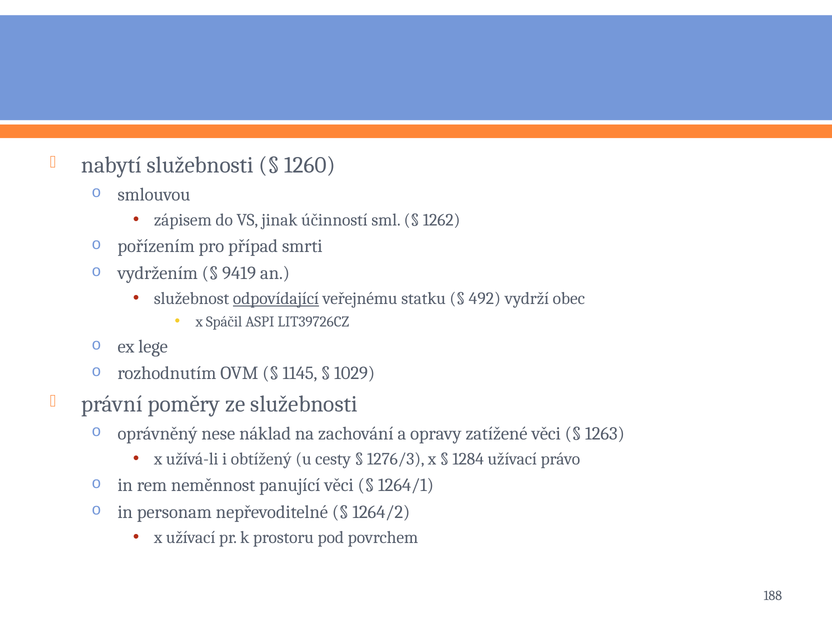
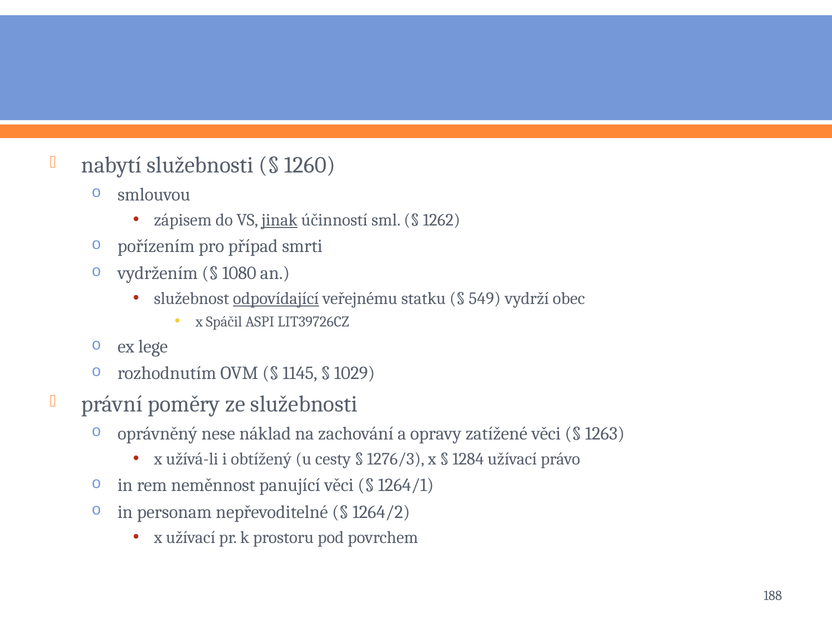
jinak underline: none -> present (279, 220)
9419: 9419 -> 1080 (239, 273)
492: 492 -> 549 (485, 299)
